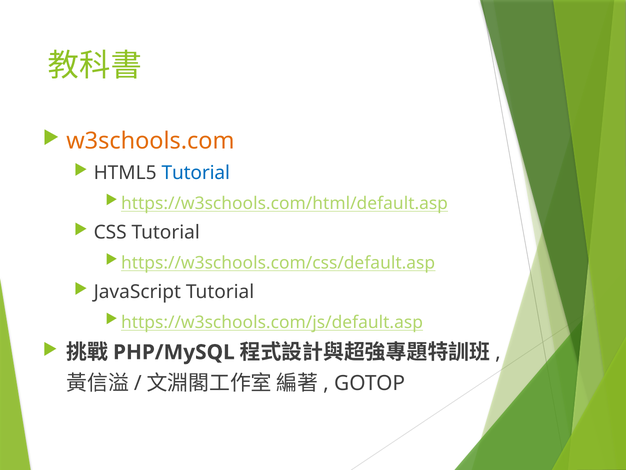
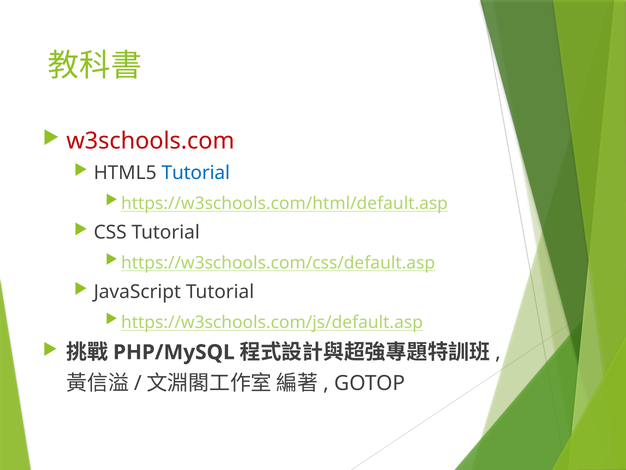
w3schools.com colour: orange -> red (150, 141)
